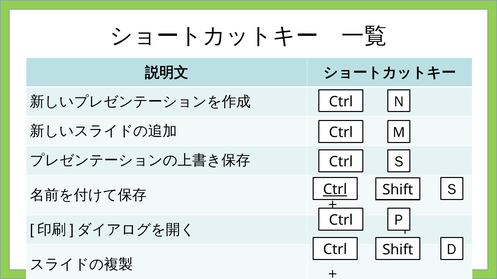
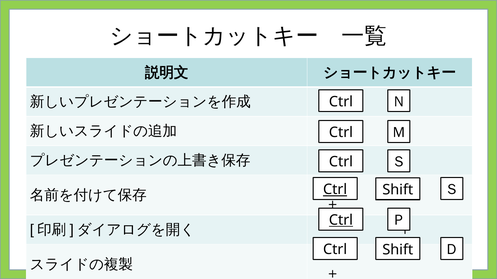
Ctrl underline: none -> present (341, 221)
